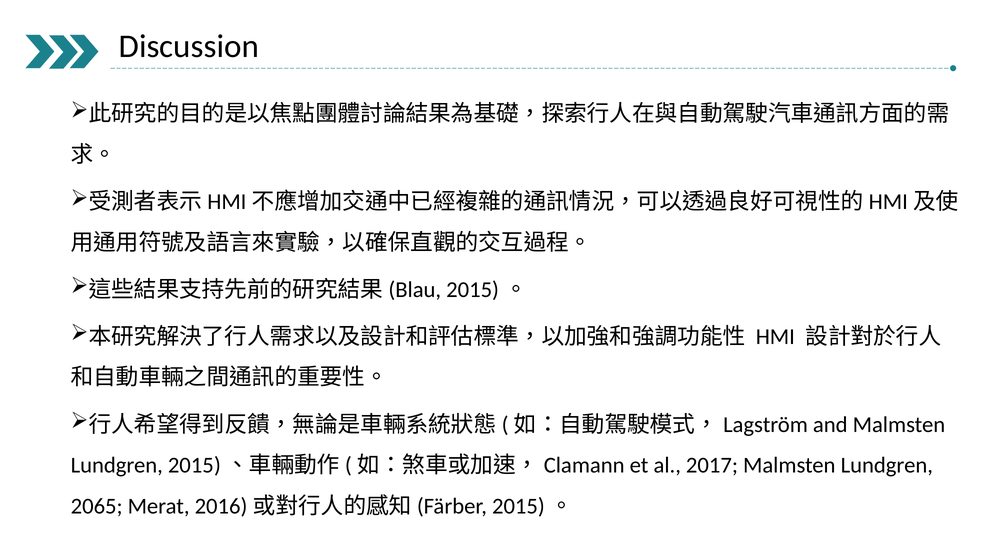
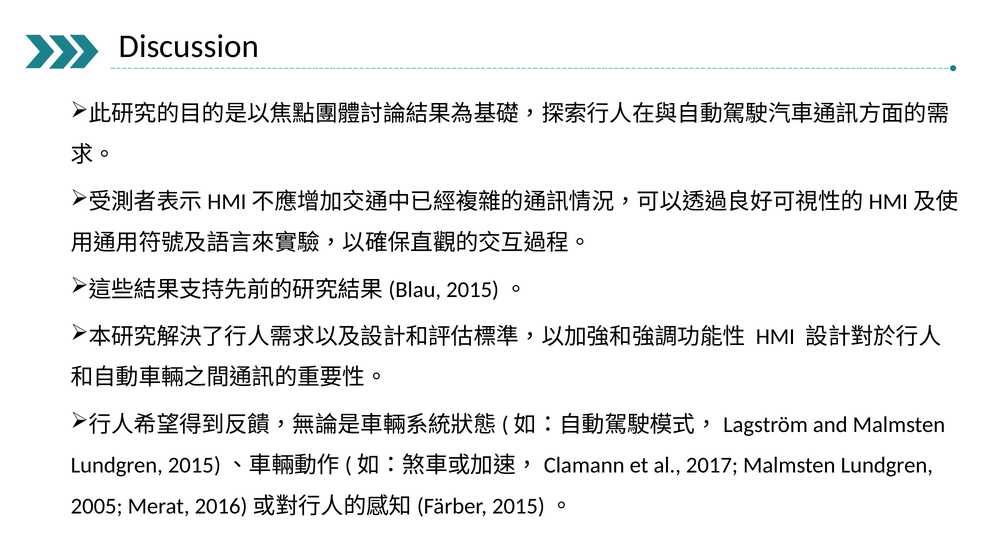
2065: 2065 -> 2005 (97, 506)
